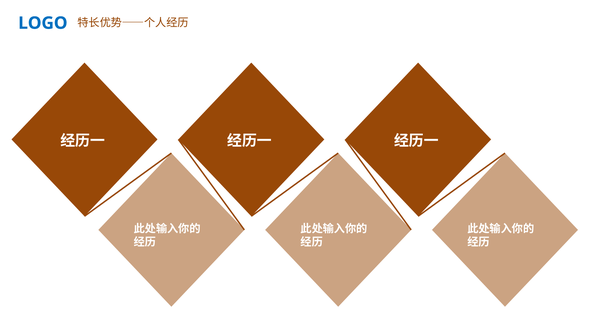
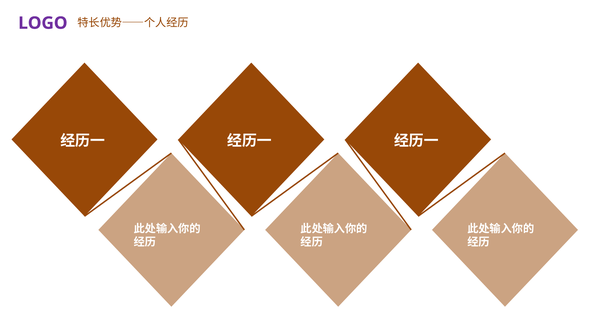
LOGO colour: blue -> purple (43, 23)
